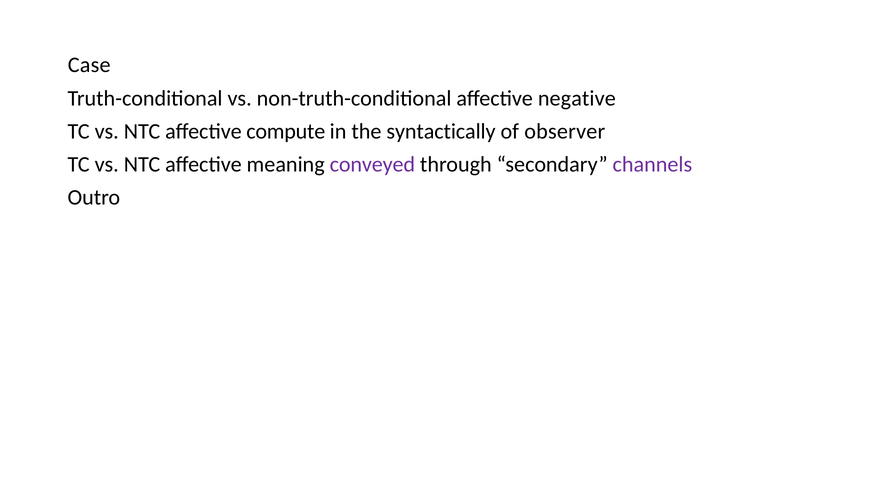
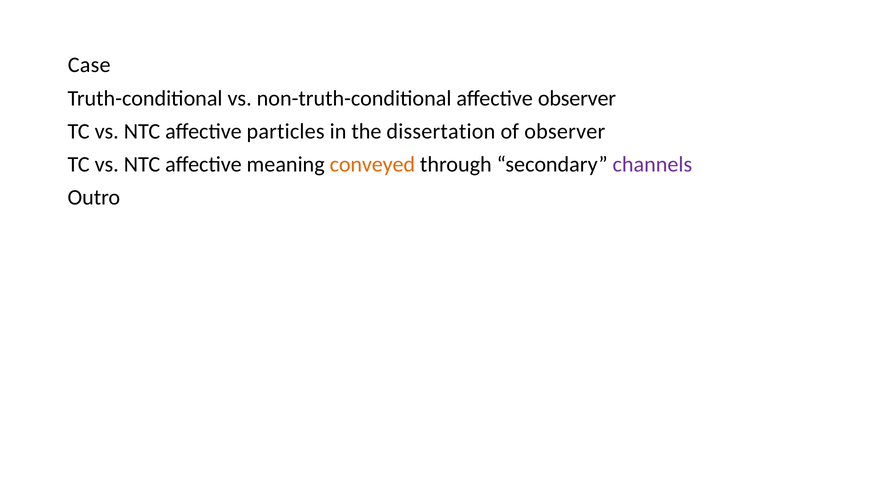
affective negative: negative -> observer (577, 98)
compute: compute -> particles (286, 131)
syntactically: syntactically -> dissertation (441, 131)
conveyed colour: purple -> orange (372, 165)
